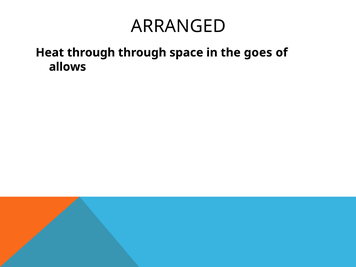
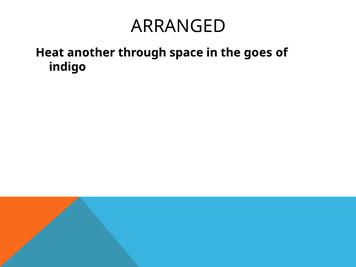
Heat through: through -> another (91, 53)
allows: allows -> indigo (67, 67)
